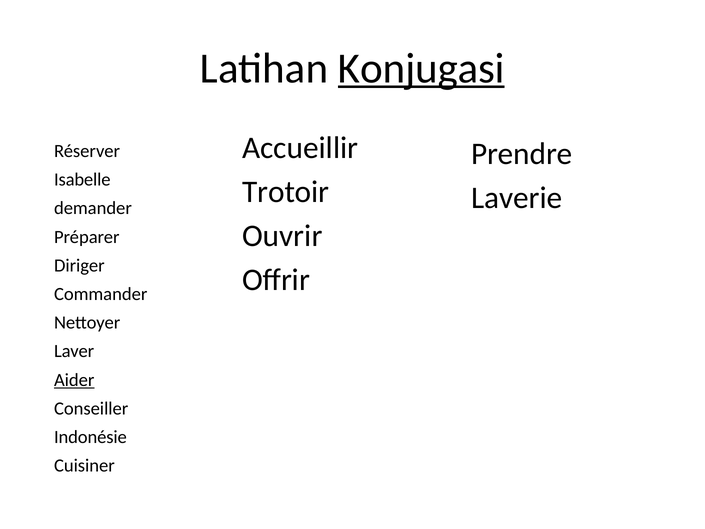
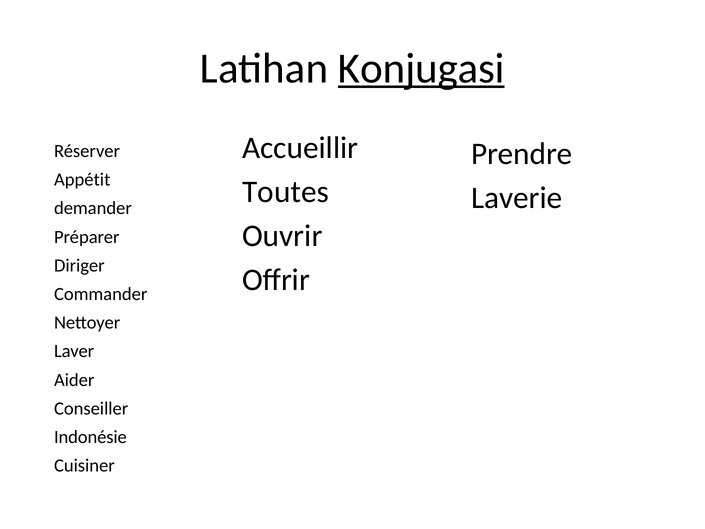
Isabelle: Isabelle -> Appétit (82, 180)
Trotoir: Trotoir -> Toutes (286, 192)
Aider underline: present -> none (74, 380)
